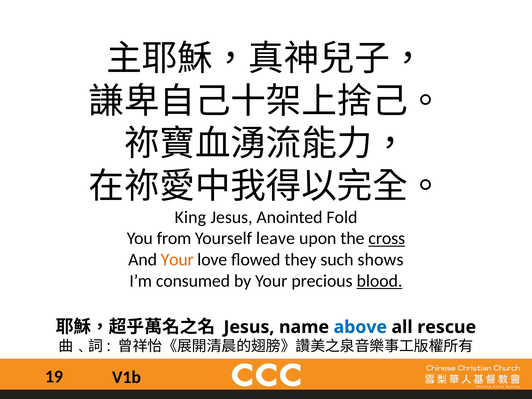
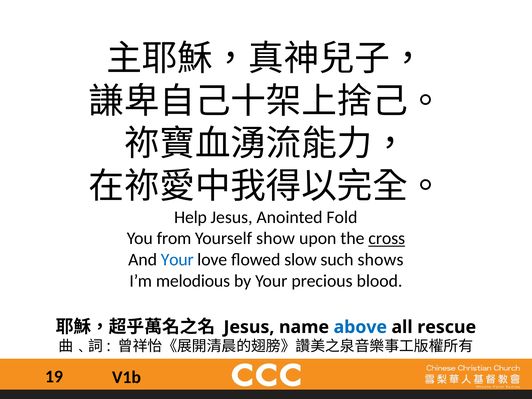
King: King -> Help (191, 217)
leave: leave -> show (275, 238)
Your colour: orange -> blue (177, 260)
they: they -> slow (301, 260)
consumed: consumed -> melodious (193, 281)
blood underline: present -> none (380, 281)
